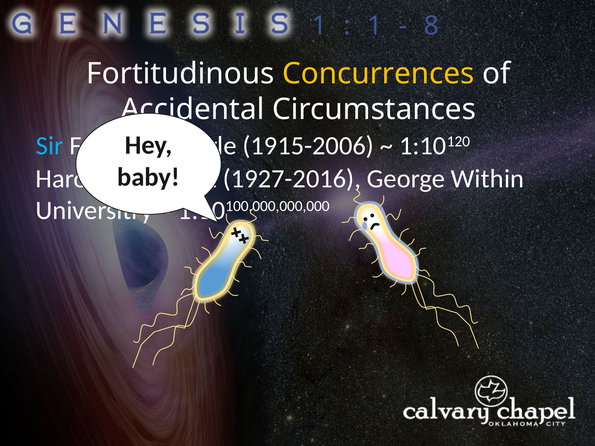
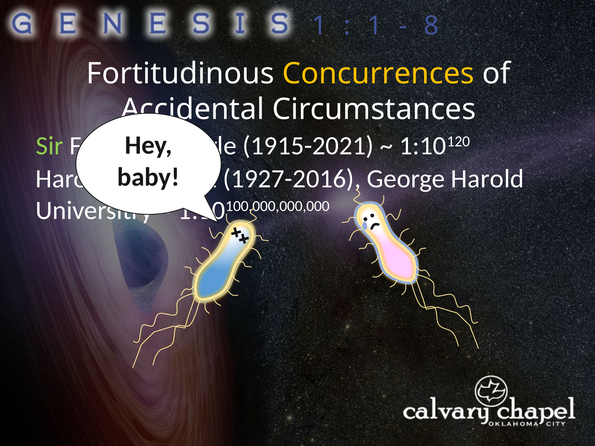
Sir colour: light blue -> light green (50, 146)
1915-2006: 1915-2006 -> 1915-2021 (308, 146)
Within: Within -> Harold (488, 179)
